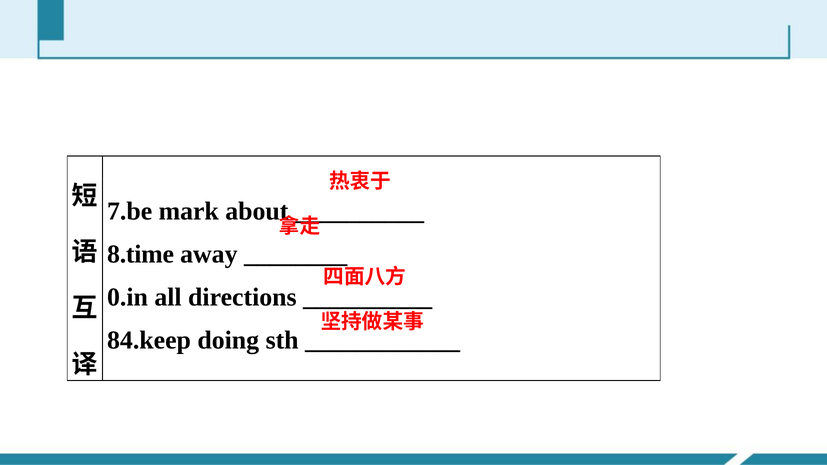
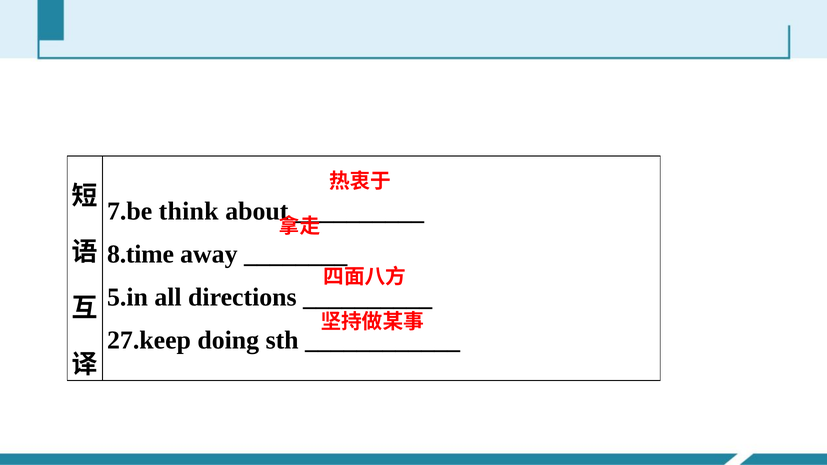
mark: mark -> think (189, 211)
0.in: 0.in -> 5.in (128, 297)
84.keep: 84.keep -> 27.keep (149, 340)
